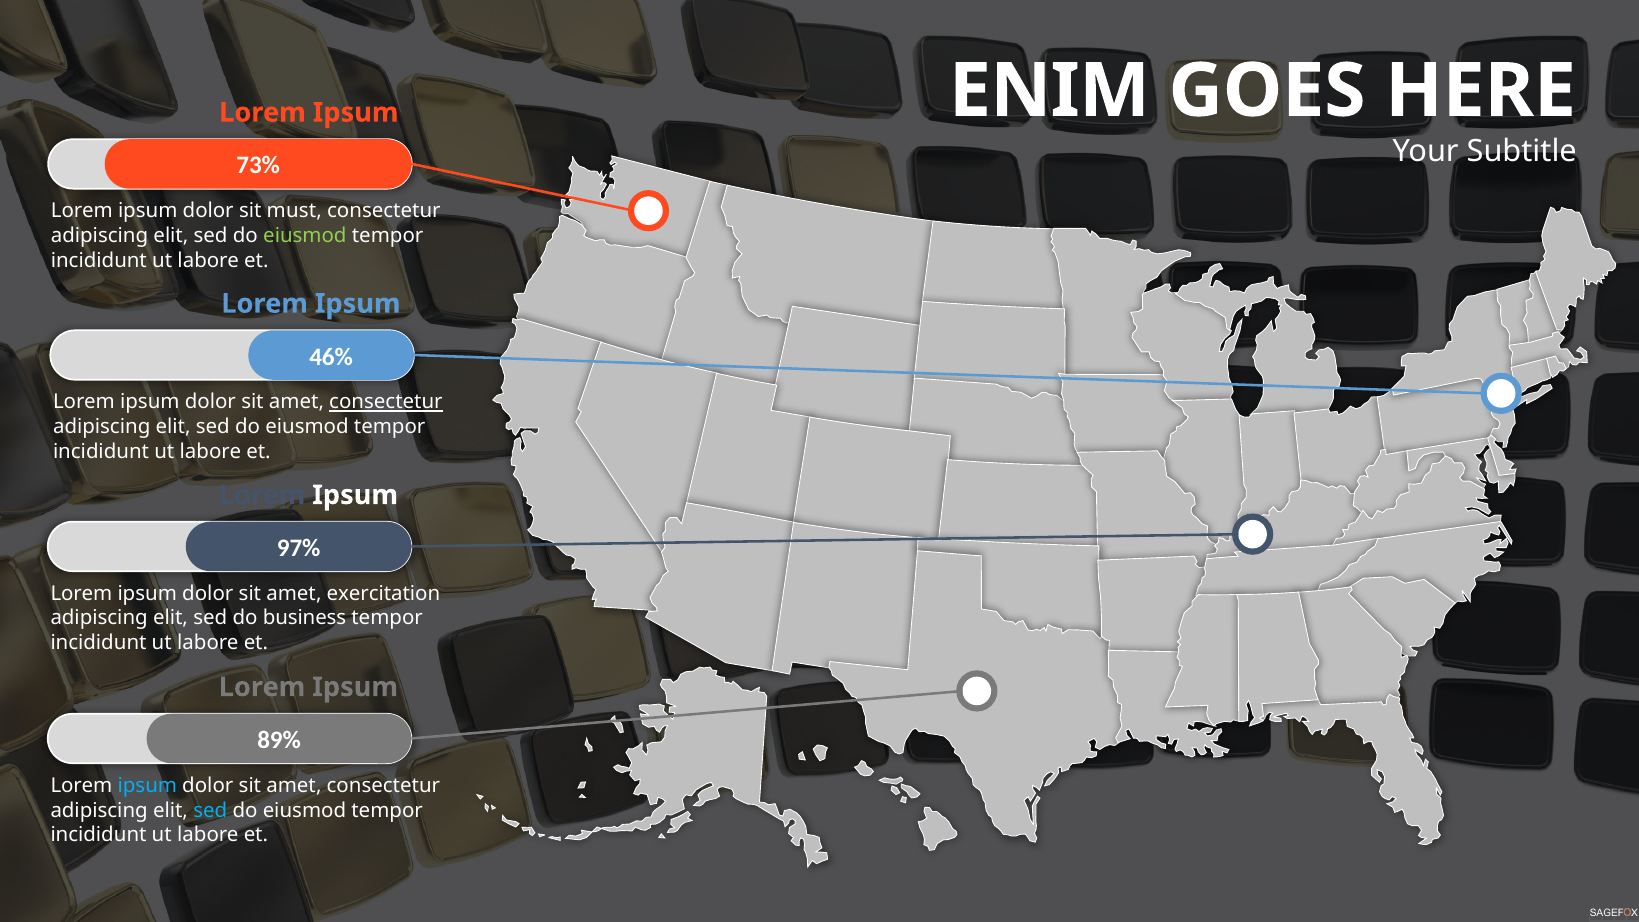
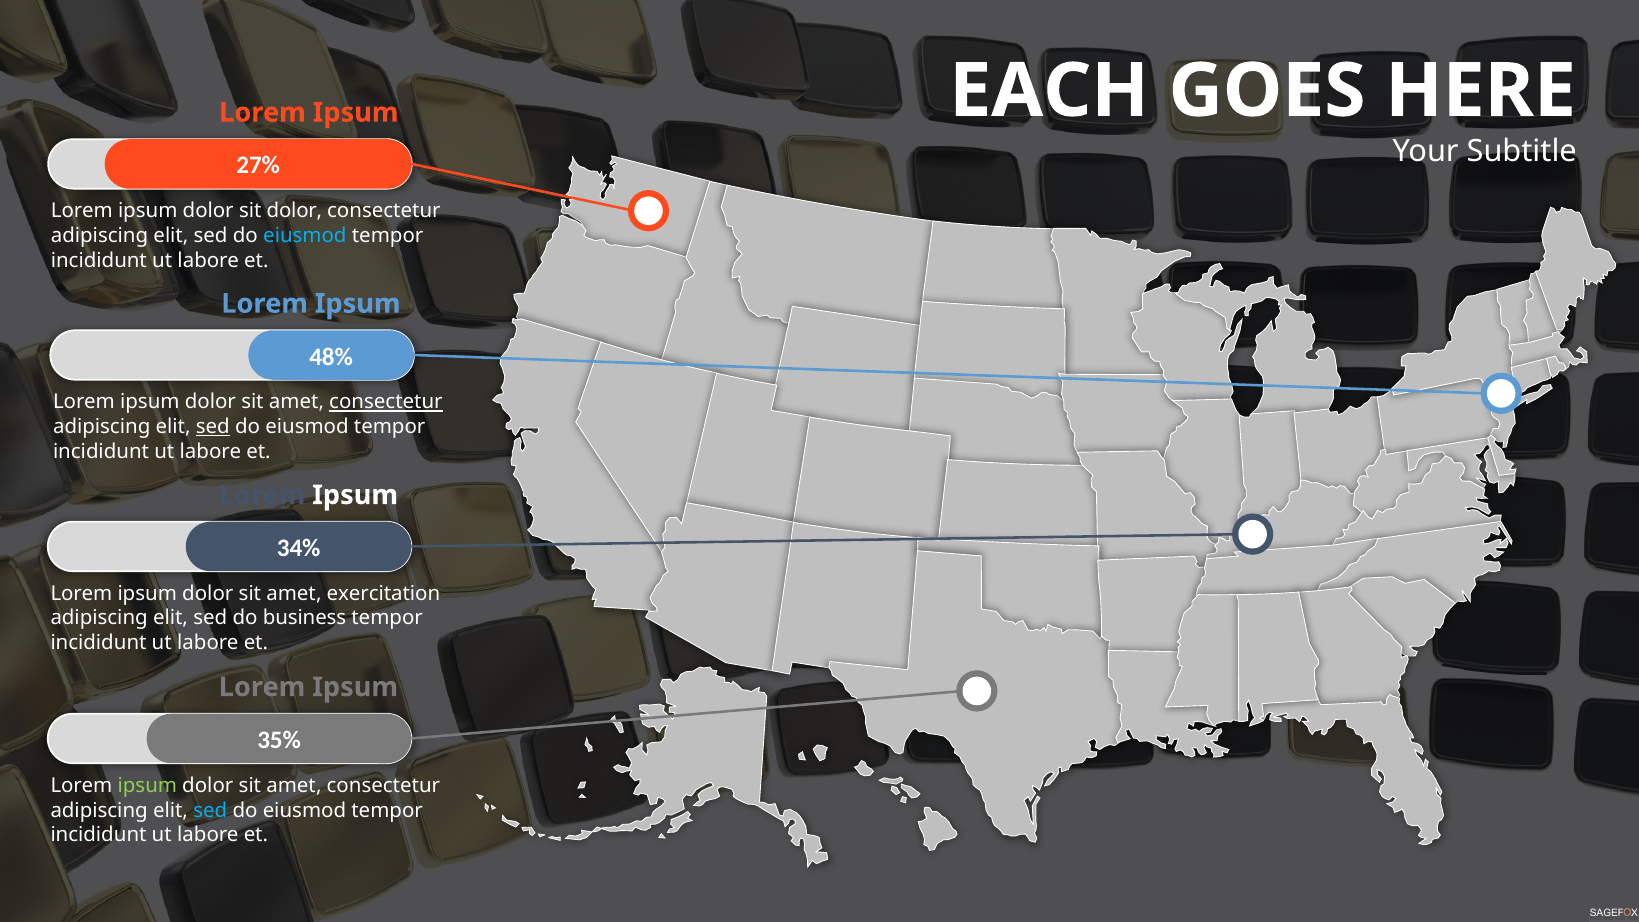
ENIM: ENIM -> EACH (1049, 91)
73%: 73% -> 27% (258, 166)
sit must: must -> dolor (294, 211)
eiusmod colour: light green -> light blue (305, 236)
46%: 46% -> 48% (331, 357)
sed underline: none -> present (213, 427)
97%: 97% -> 34% (299, 548)
89%: 89% -> 35% (279, 740)
ipsum colour: light blue -> light green (147, 786)
